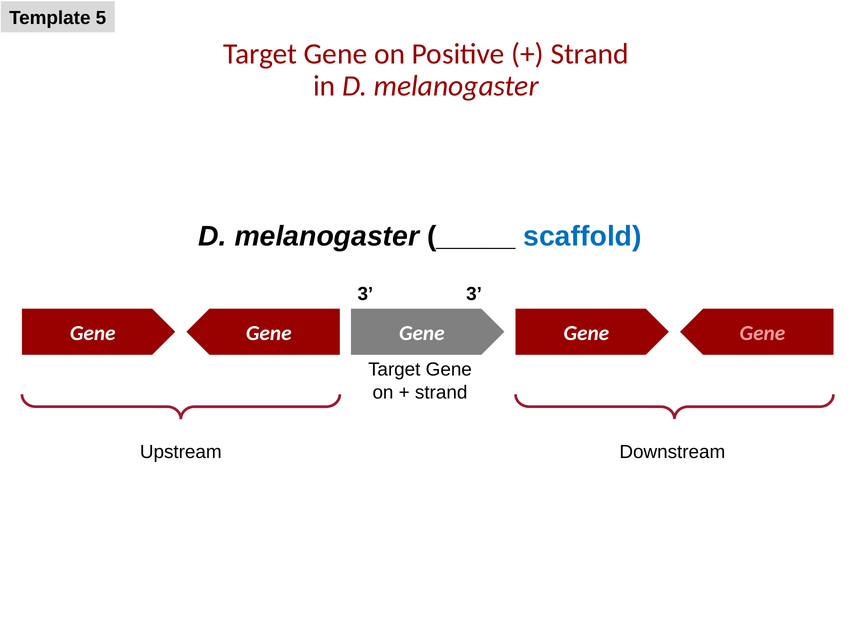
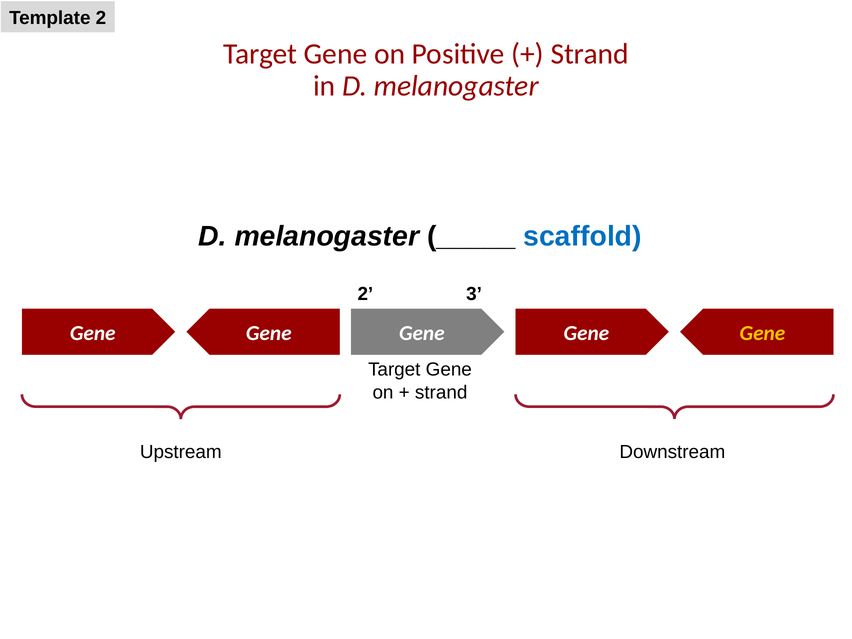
Template 5: 5 -> 2 (101, 18)
3: 3 -> 2 (365, 294)
Gene colour: pink -> yellow (762, 333)
